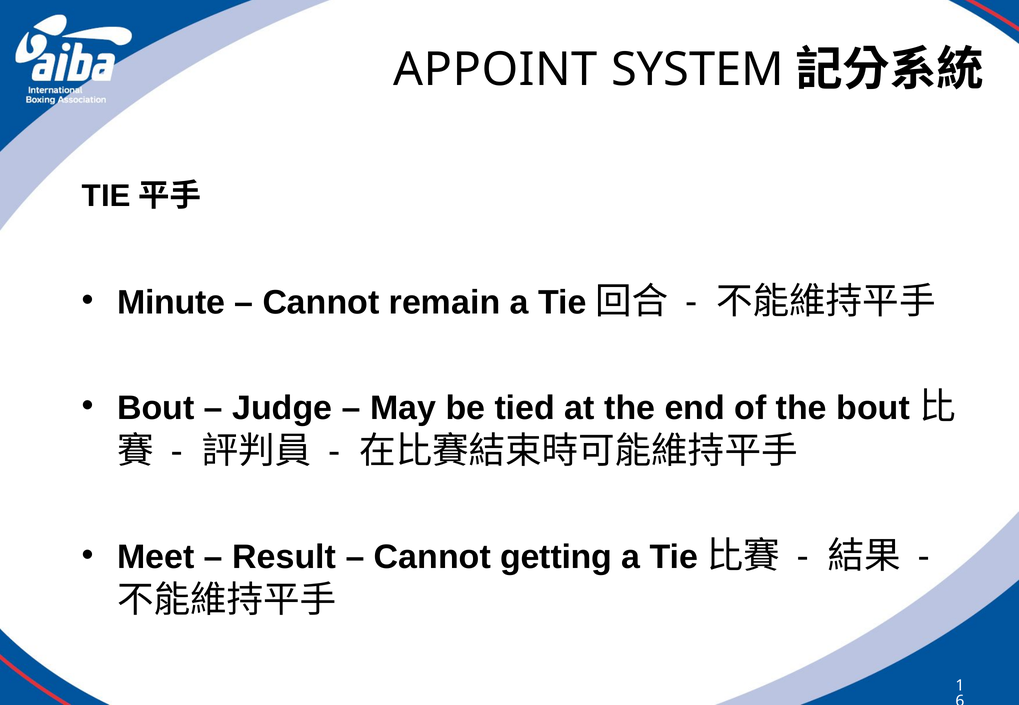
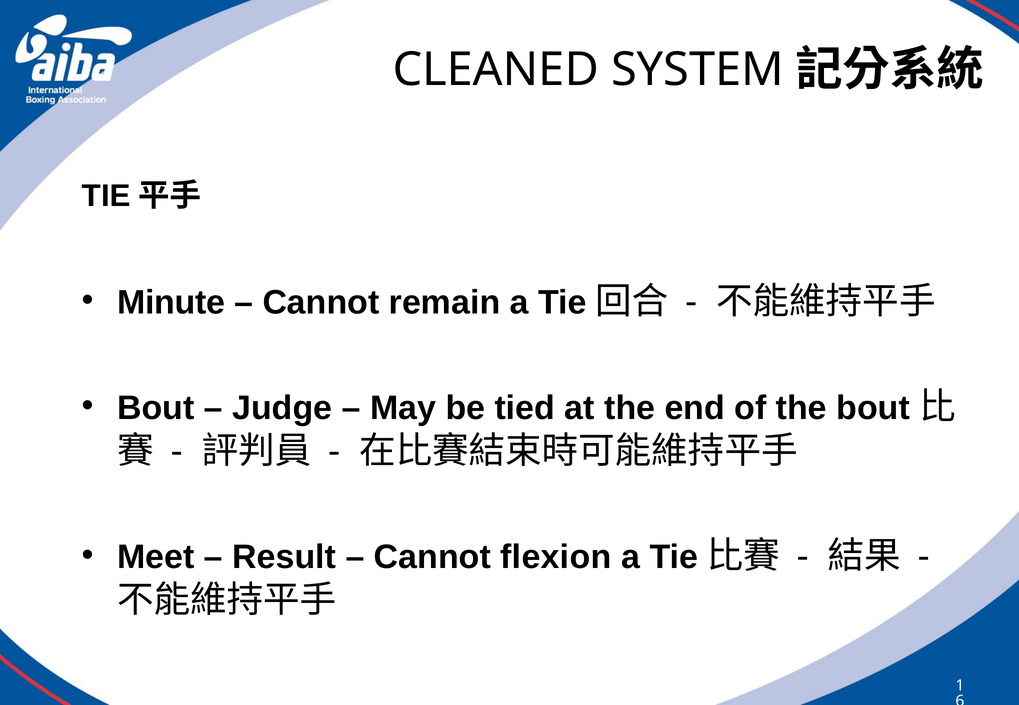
APPOINT: APPOINT -> CLEANED (496, 70)
getting: getting -> flexion (556, 558)
